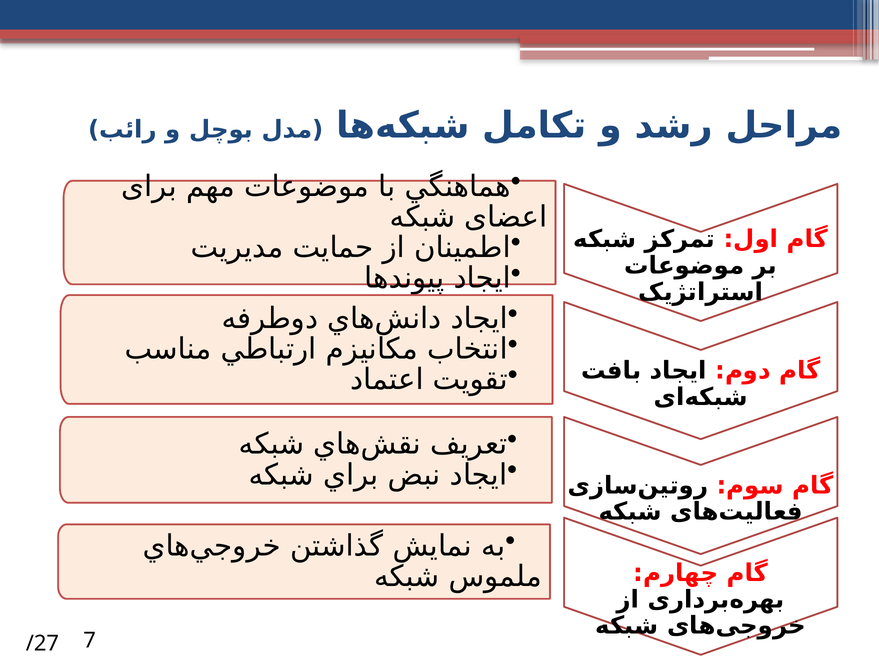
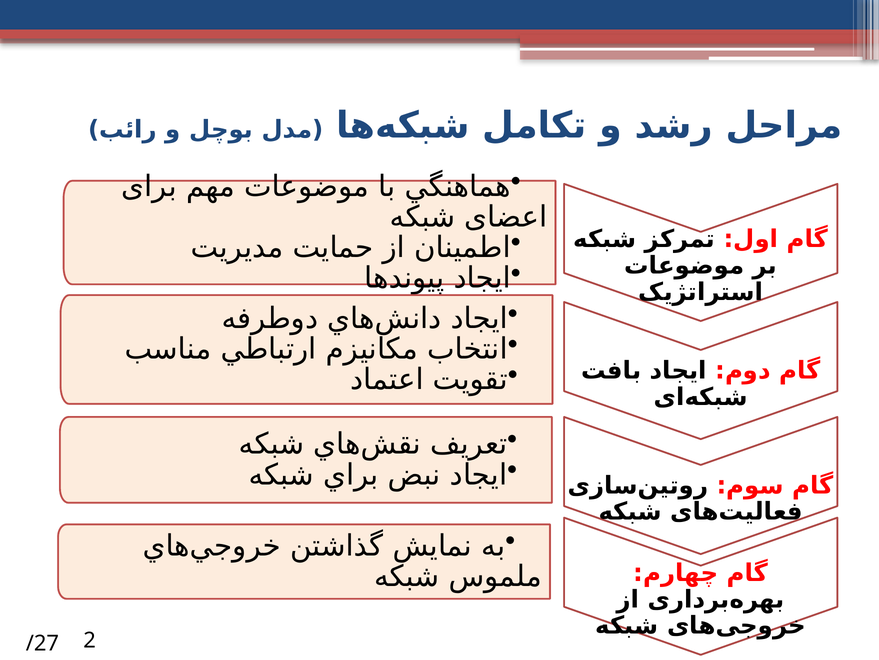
7: 7 -> 2 (90, 640)
